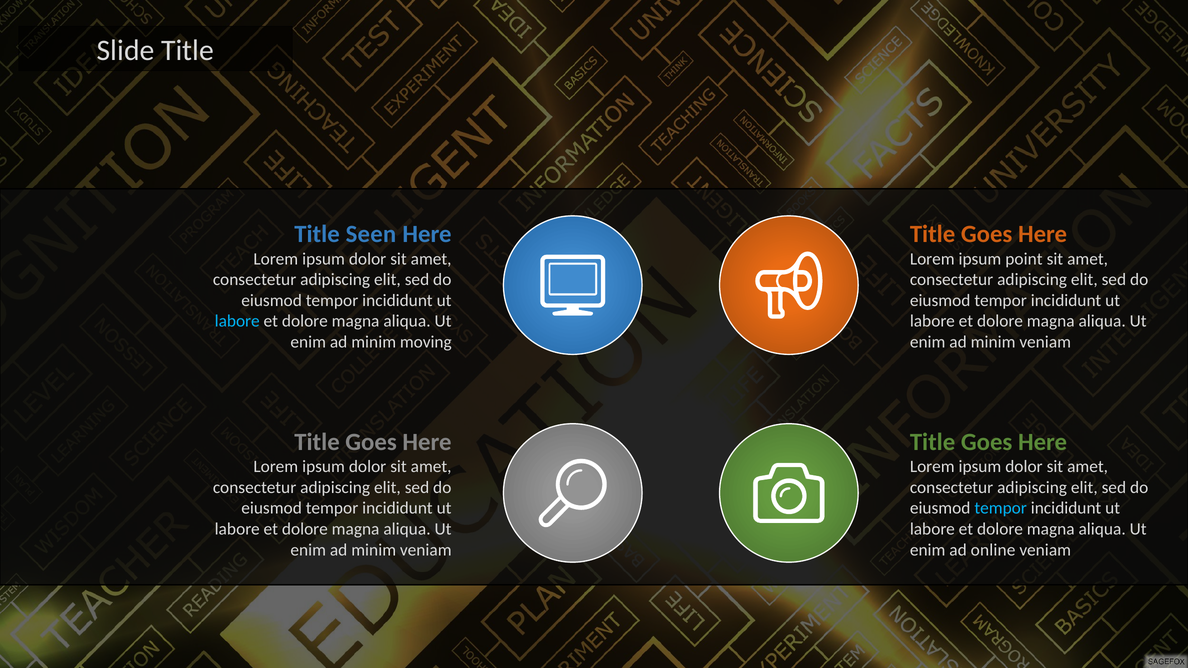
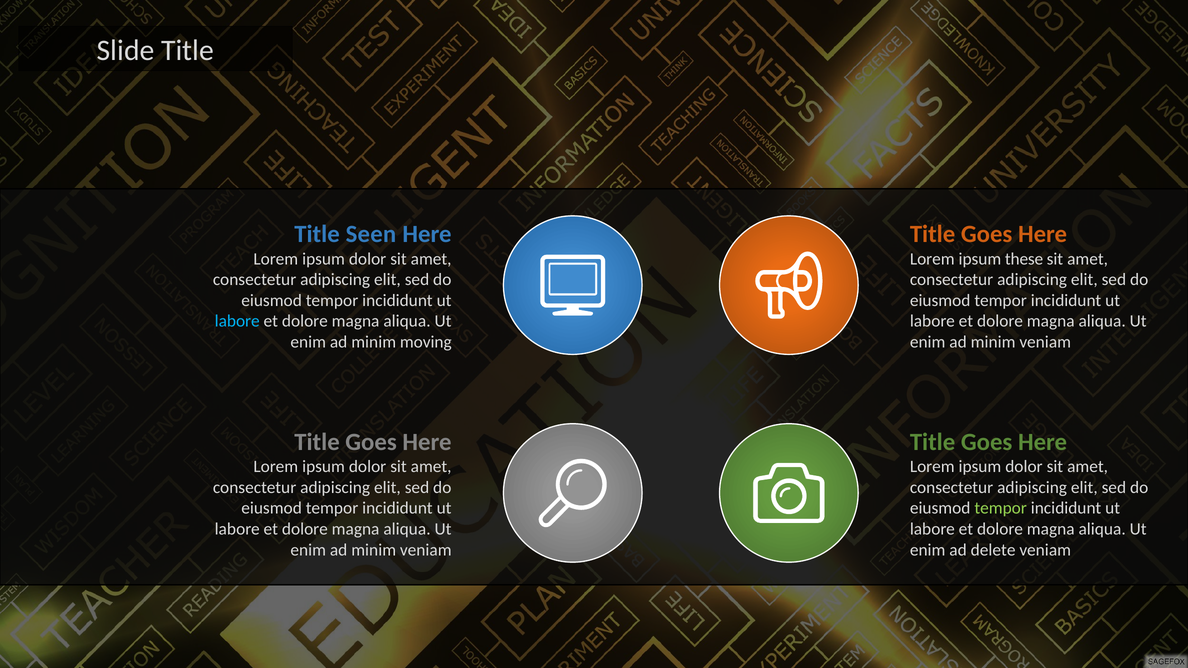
point: point -> these (1024, 259)
tempor colour: light blue -> light green (1001, 508)
online: online -> delete (993, 550)
